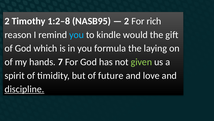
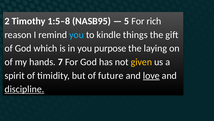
1:2–8: 1:2–8 -> 1:5–8 (59, 21)
2: 2 -> 5 (127, 21)
would: would -> things (135, 35)
formula: formula -> purpose (110, 48)
given colour: light green -> yellow (141, 62)
love underline: none -> present (151, 75)
